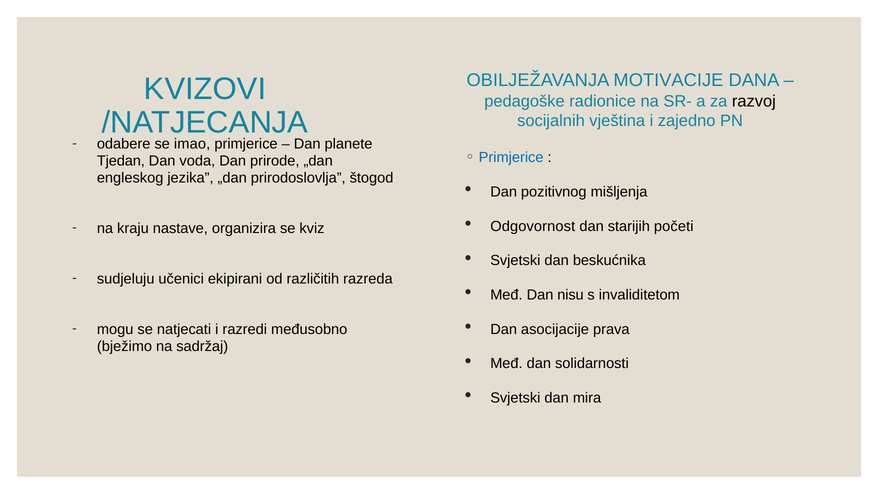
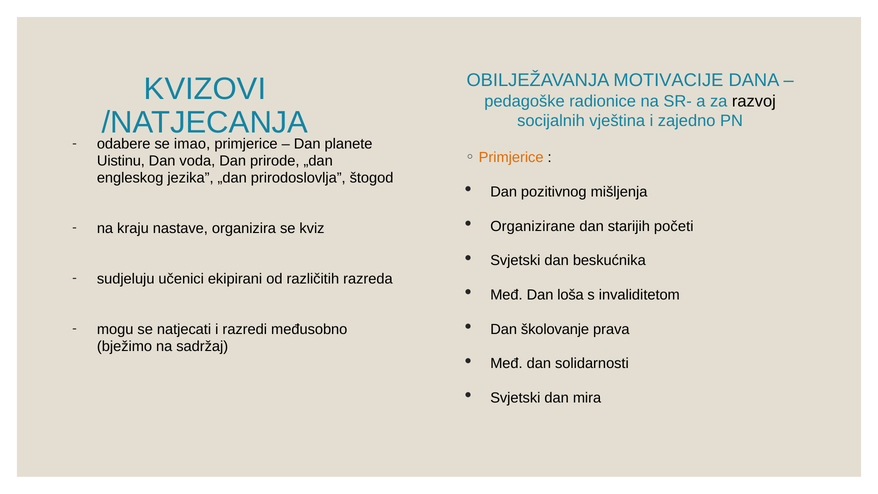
Primjerice colour: blue -> orange (511, 158)
Tjedan: Tjedan -> Uistinu (121, 161)
Odgovornost: Odgovornost -> Organizirane (533, 226)
nisu: nisu -> loša (571, 295)
asocijacije: asocijacije -> školovanje (555, 329)
